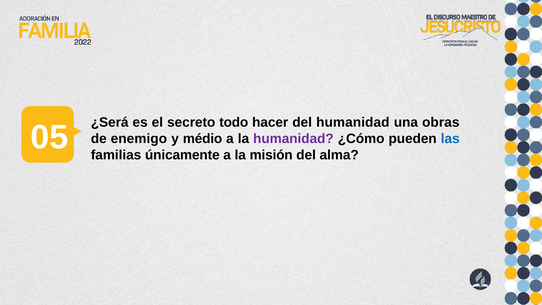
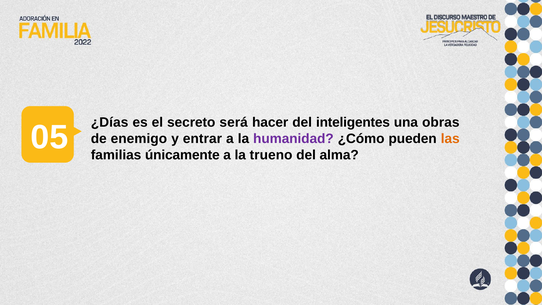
¿Será: ¿Será -> ¿Días (110, 122)
todo: todo -> será (234, 122)
del humanidad: humanidad -> inteligentes (353, 122)
médio: médio -> entrar (202, 139)
las colour: blue -> orange (450, 139)
misión: misión -> trueno (271, 155)
